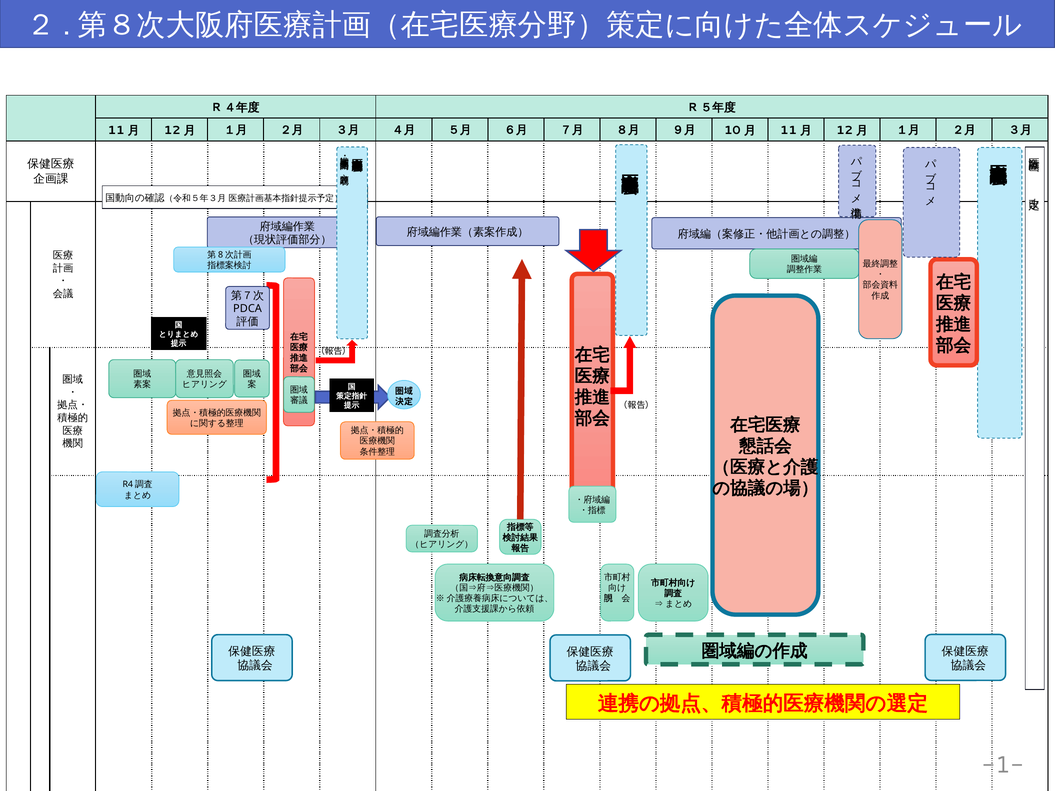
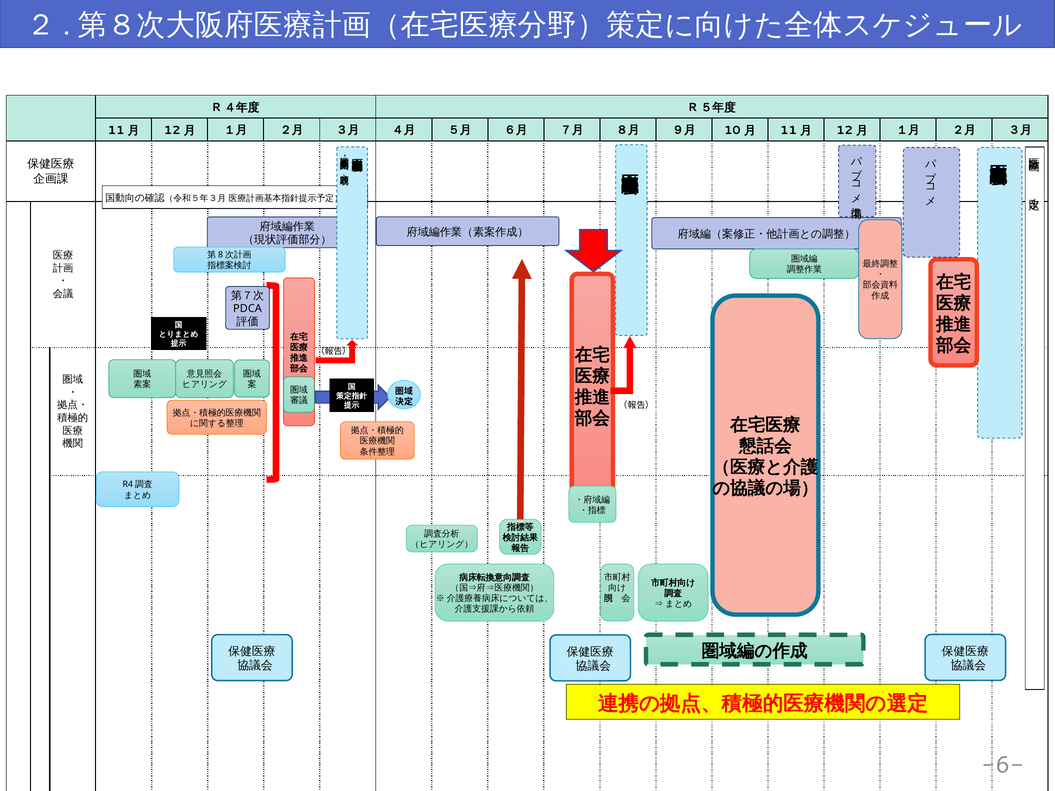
-1-: -1- -> -6- (1003, 765)
